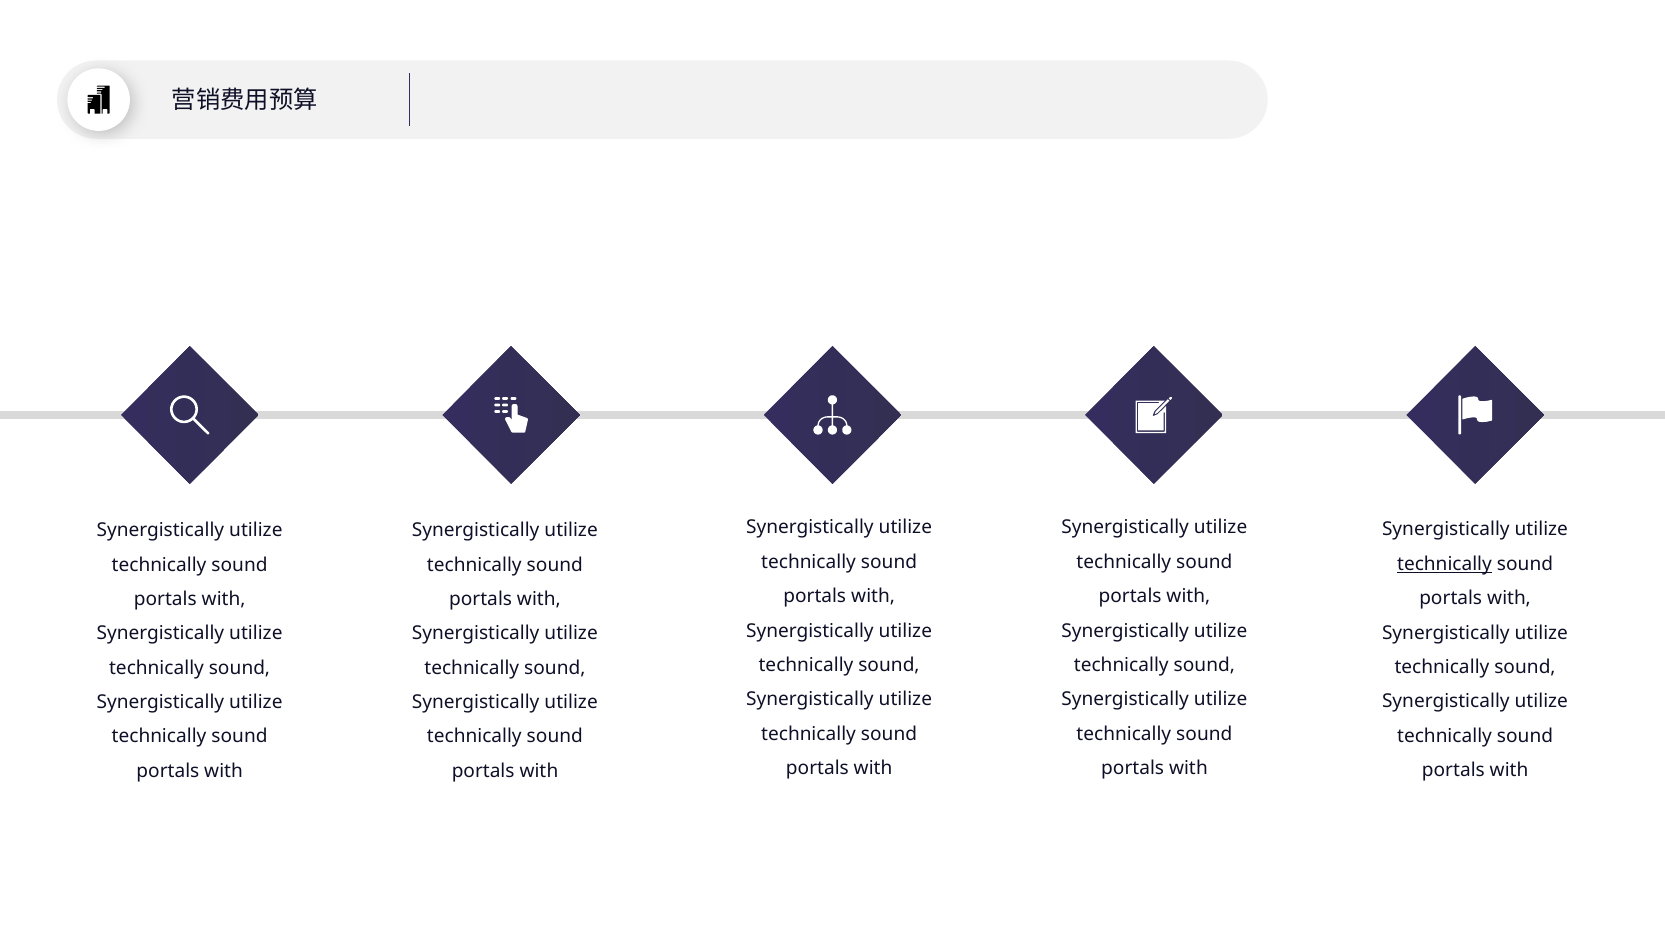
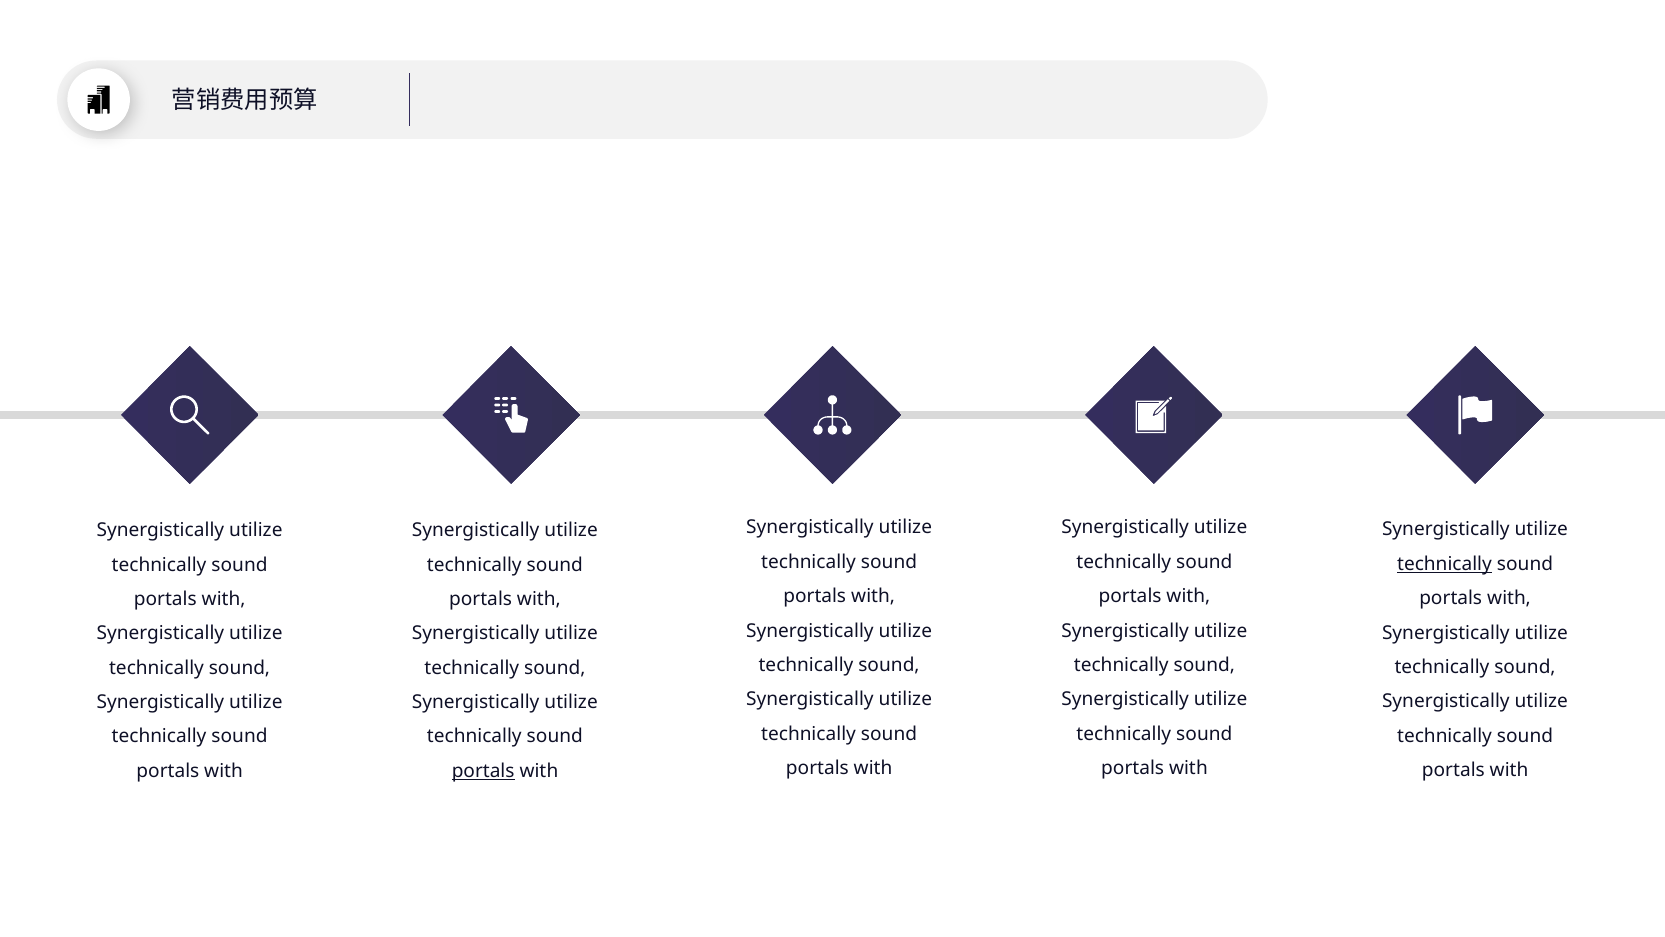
portals underline: none -> present (483, 771)
